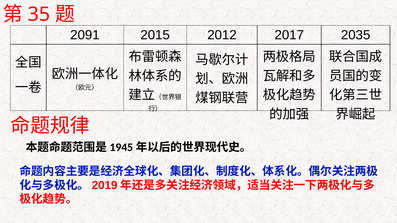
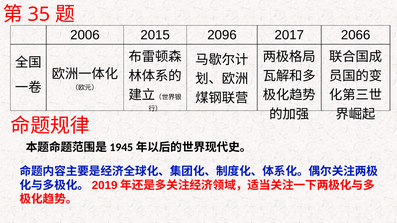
2091: 2091 -> 2006 (85, 35)
2012: 2012 -> 2096 (222, 35)
2035: 2035 -> 2066 (356, 35)
